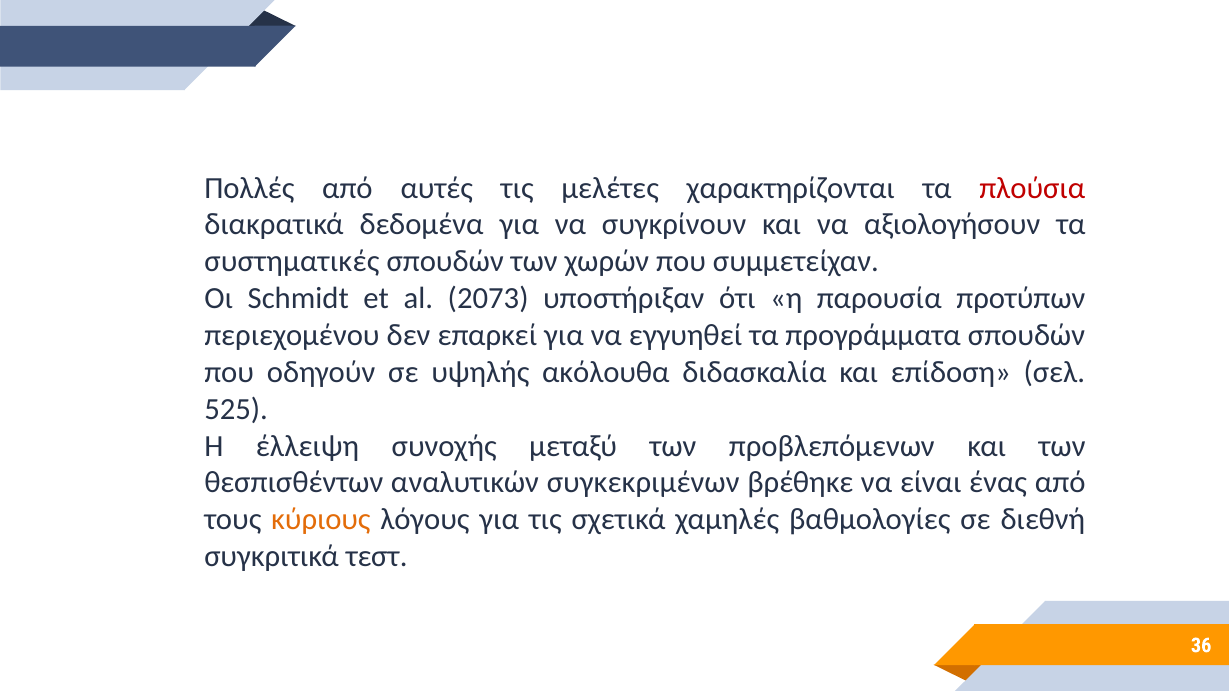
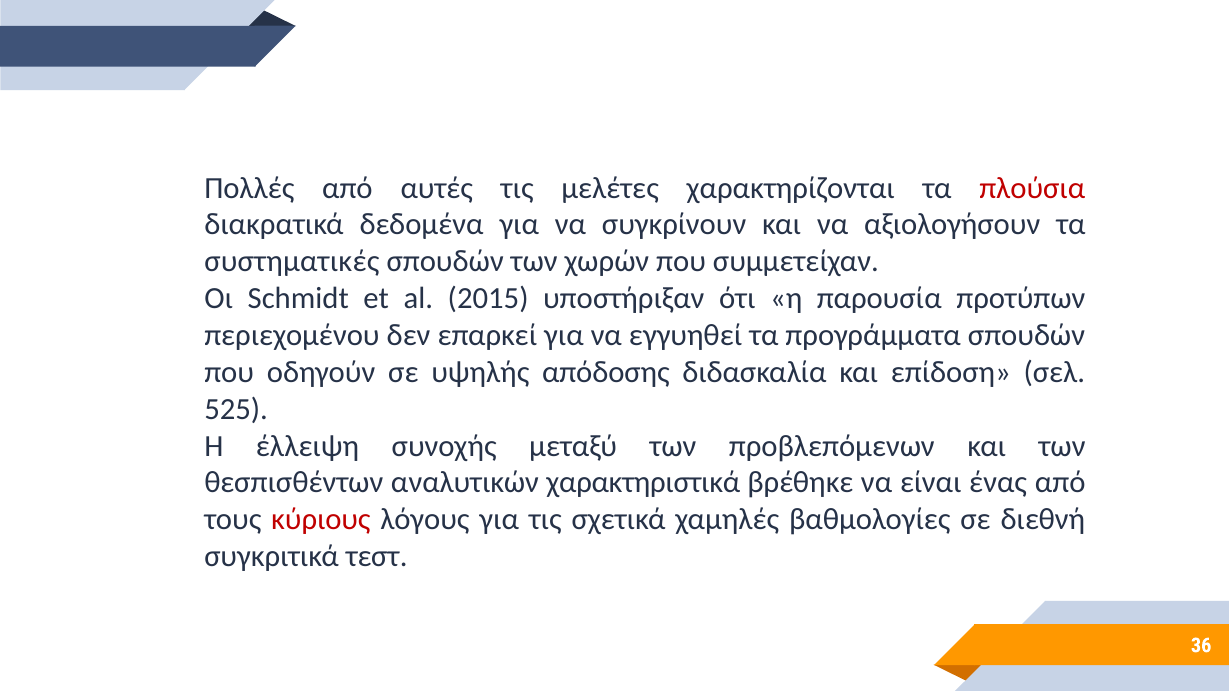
2073: 2073 -> 2015 (488, 299)
ακόλουθα: ακόλουθα -> απόδοσης (606, 372)
συγκεκριμένων: συγκεκριμένων -> χαρακτηριστικά (643, 483)
κύριους colour: orange -> red (321, 520)
